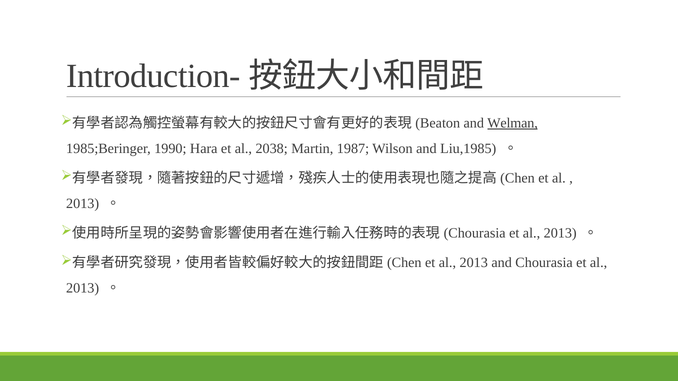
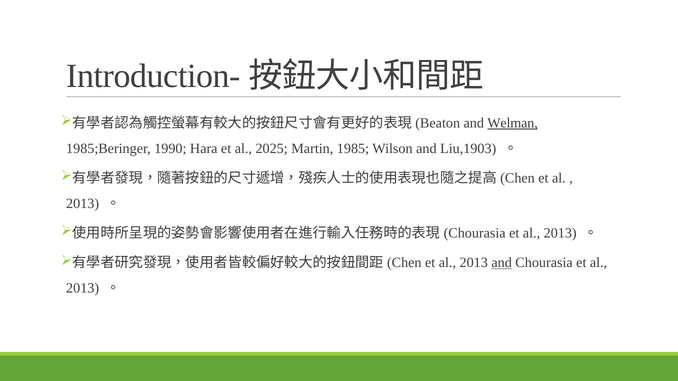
2038: 2038 -> 2025 (272, 149)
1987: 1987 -> 1985 (353, 149)
Liu,1985: Liu,1985 -> Liu,1903 (468, 149)
and underline: none -> present (502, 263)
